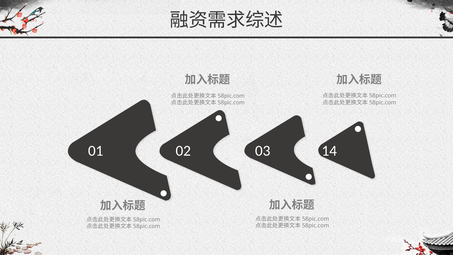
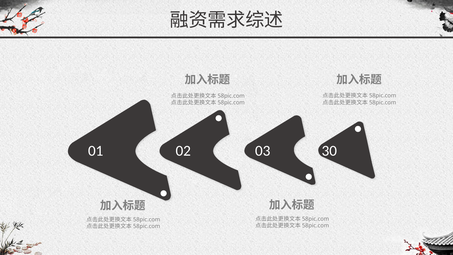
14: 14 -> 30 (329, 151)
